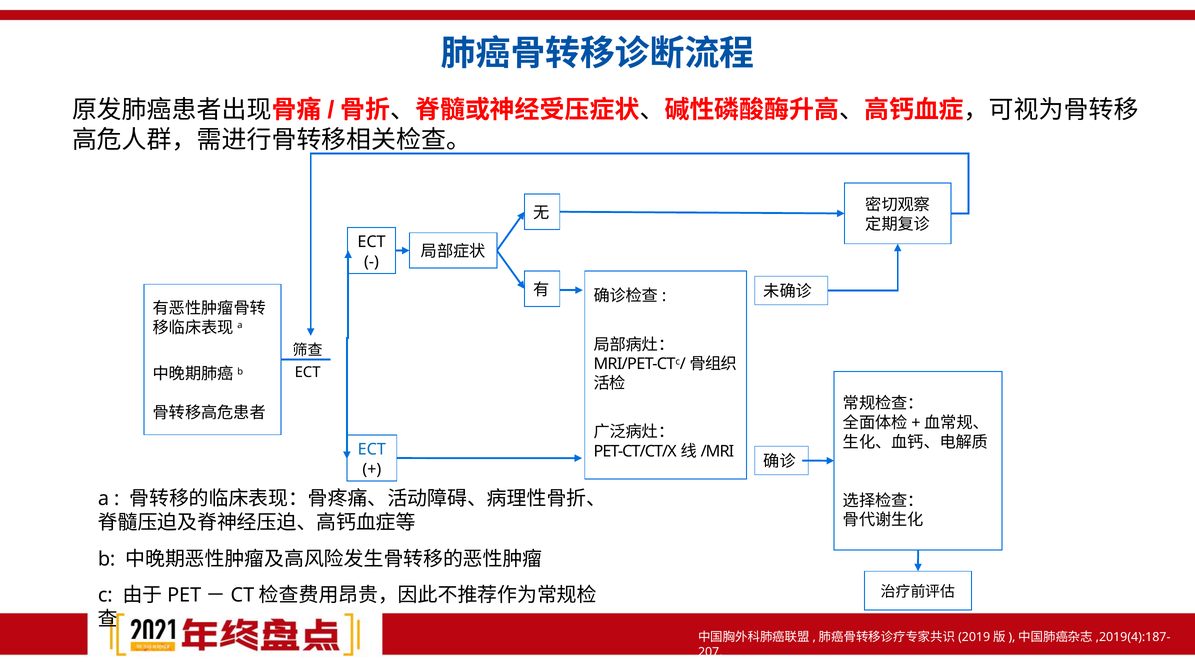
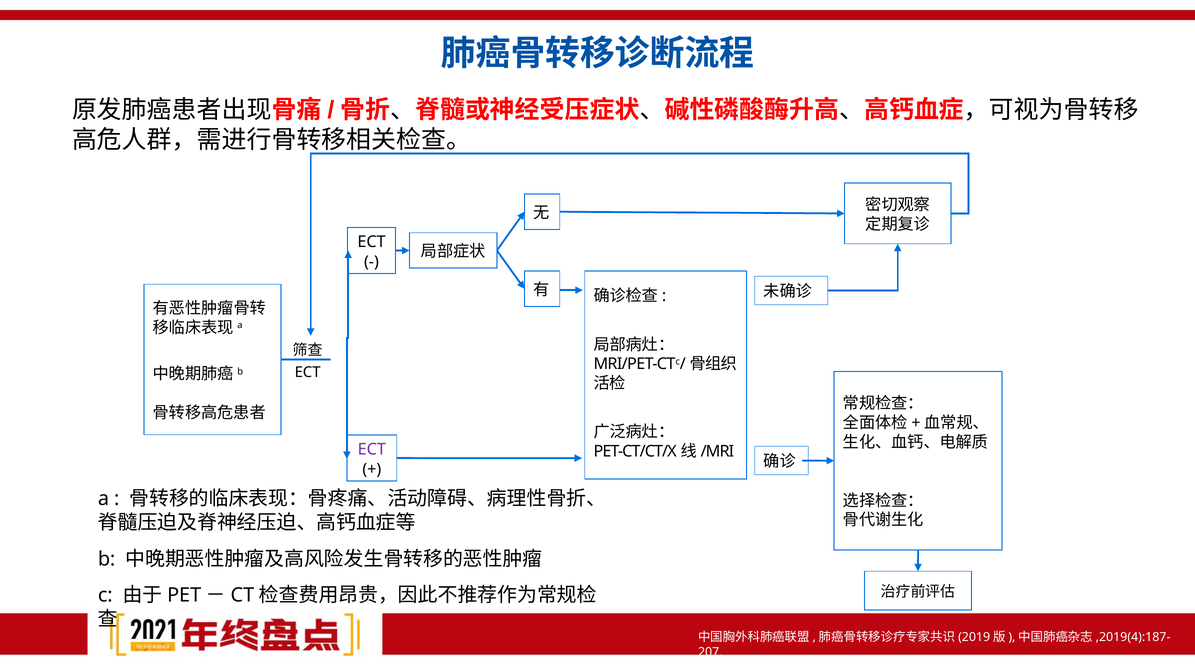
ECT colour: blue -> purple (372, 450)
